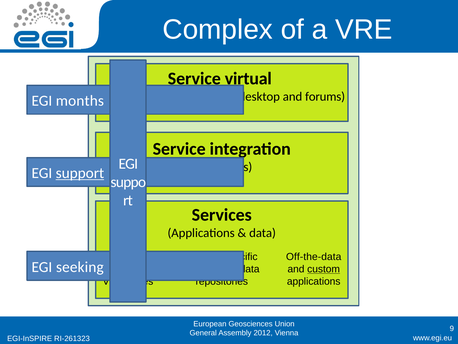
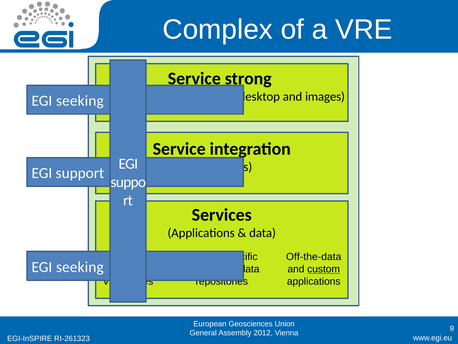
virtual: virtual -> strong (248, 78)
and forums: forums -> images (325, 96)
months: months -> seeking (80, 101)
support underline: present -> none (80, 173)
